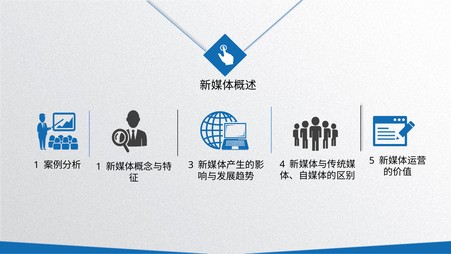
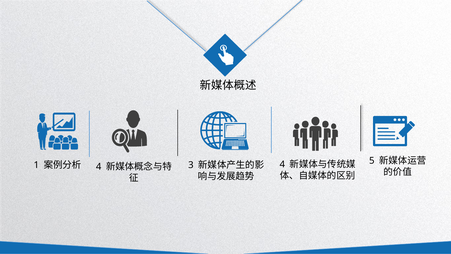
1: 1 -> 4 (99, 166)
